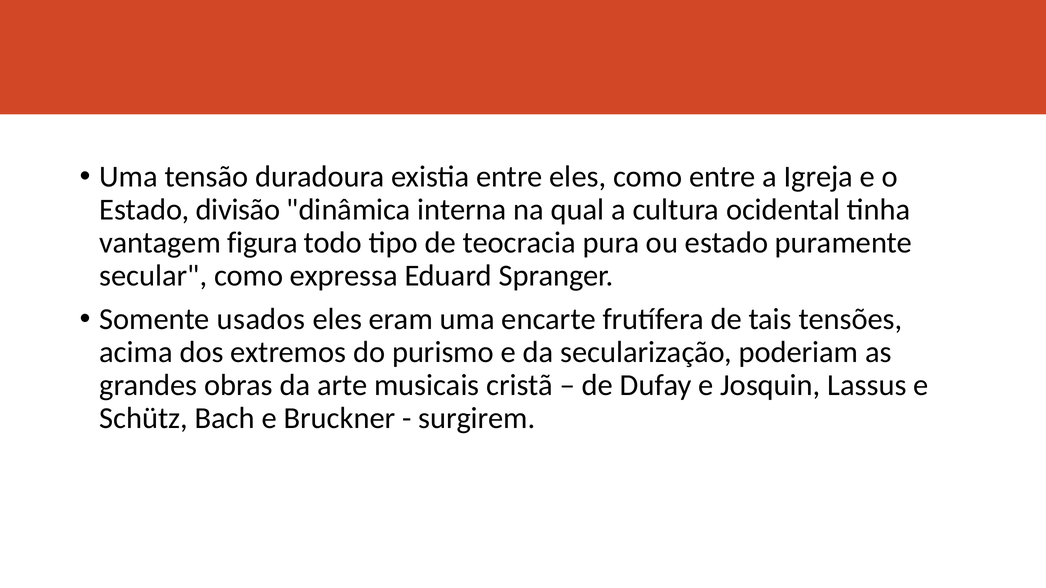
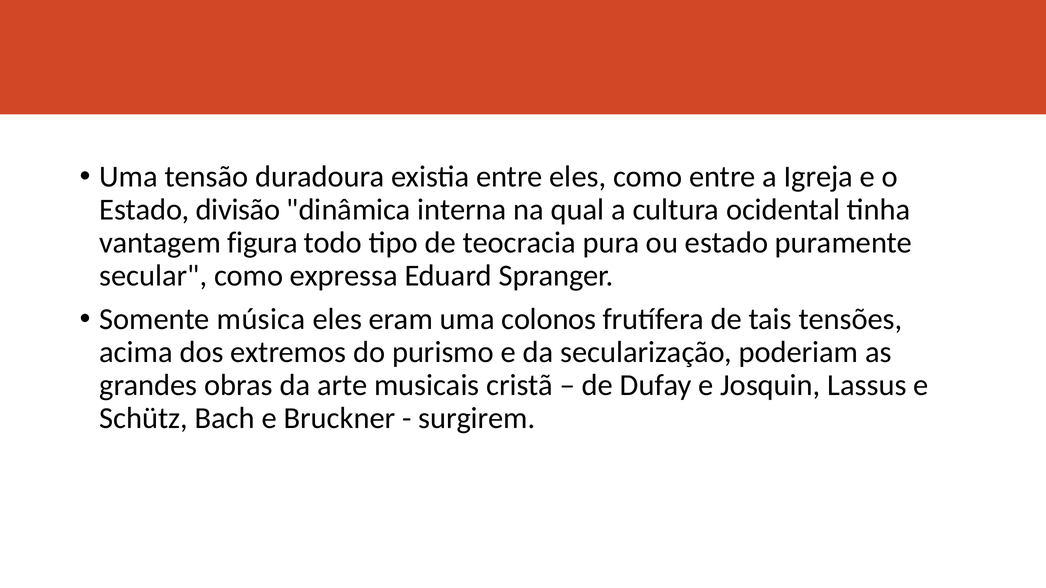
usados: usados -> música (261, 320)
encarte: encarte -> colonos (549, 320)
